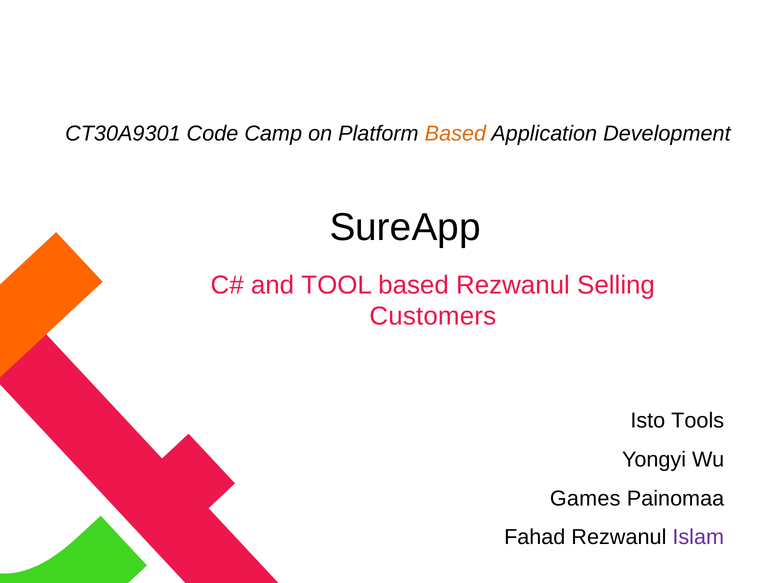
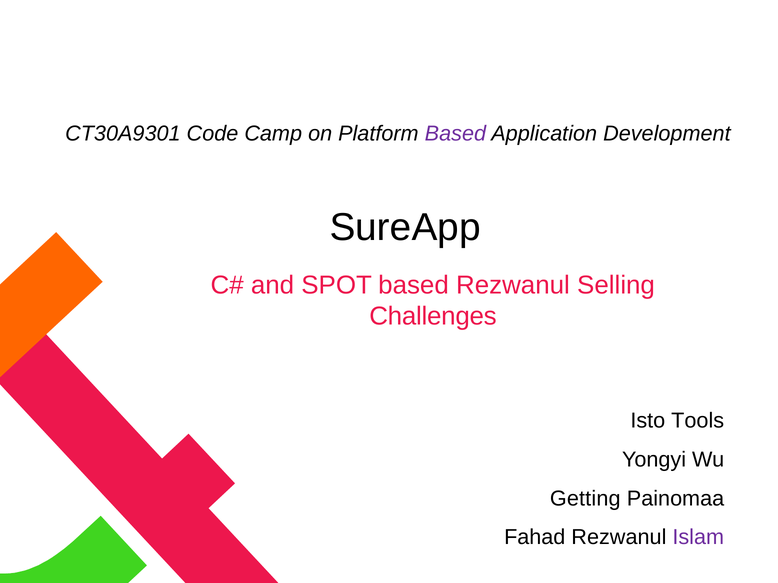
Based colour: orange -> purple (455, 134)
TOOL: TOOL -> SPOT (337, 285)
Customers: Customers -> Challenges (433, 317)
Games: Games -> Getting (585, 499)
